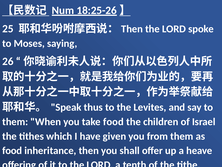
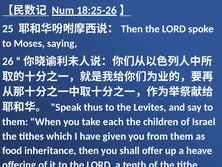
take food: food -> each (113, 121)
